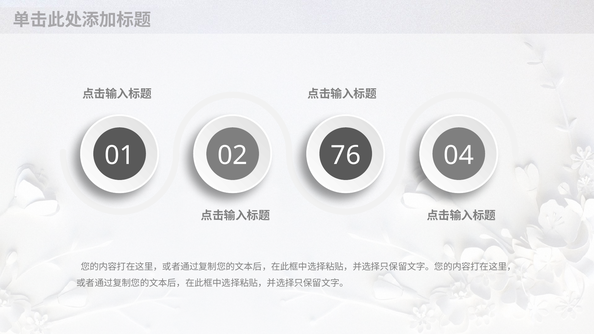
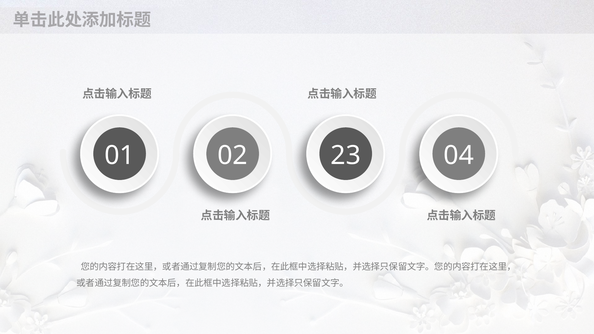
76: 76 -> 23 (346, 156)
